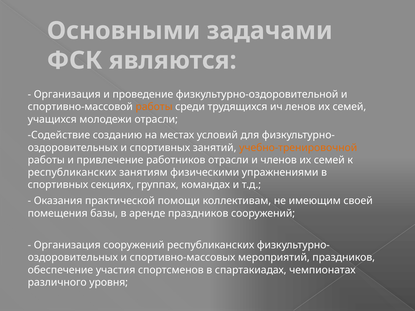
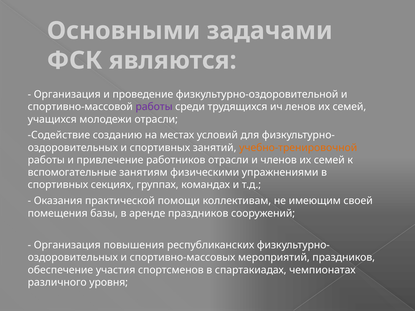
работы colour: orange -> purple (154, 107)
республиканских: республиканских -> вспомогательные (72, 173)
Организация сооружений: сооружений -> повышения (134, 245)
